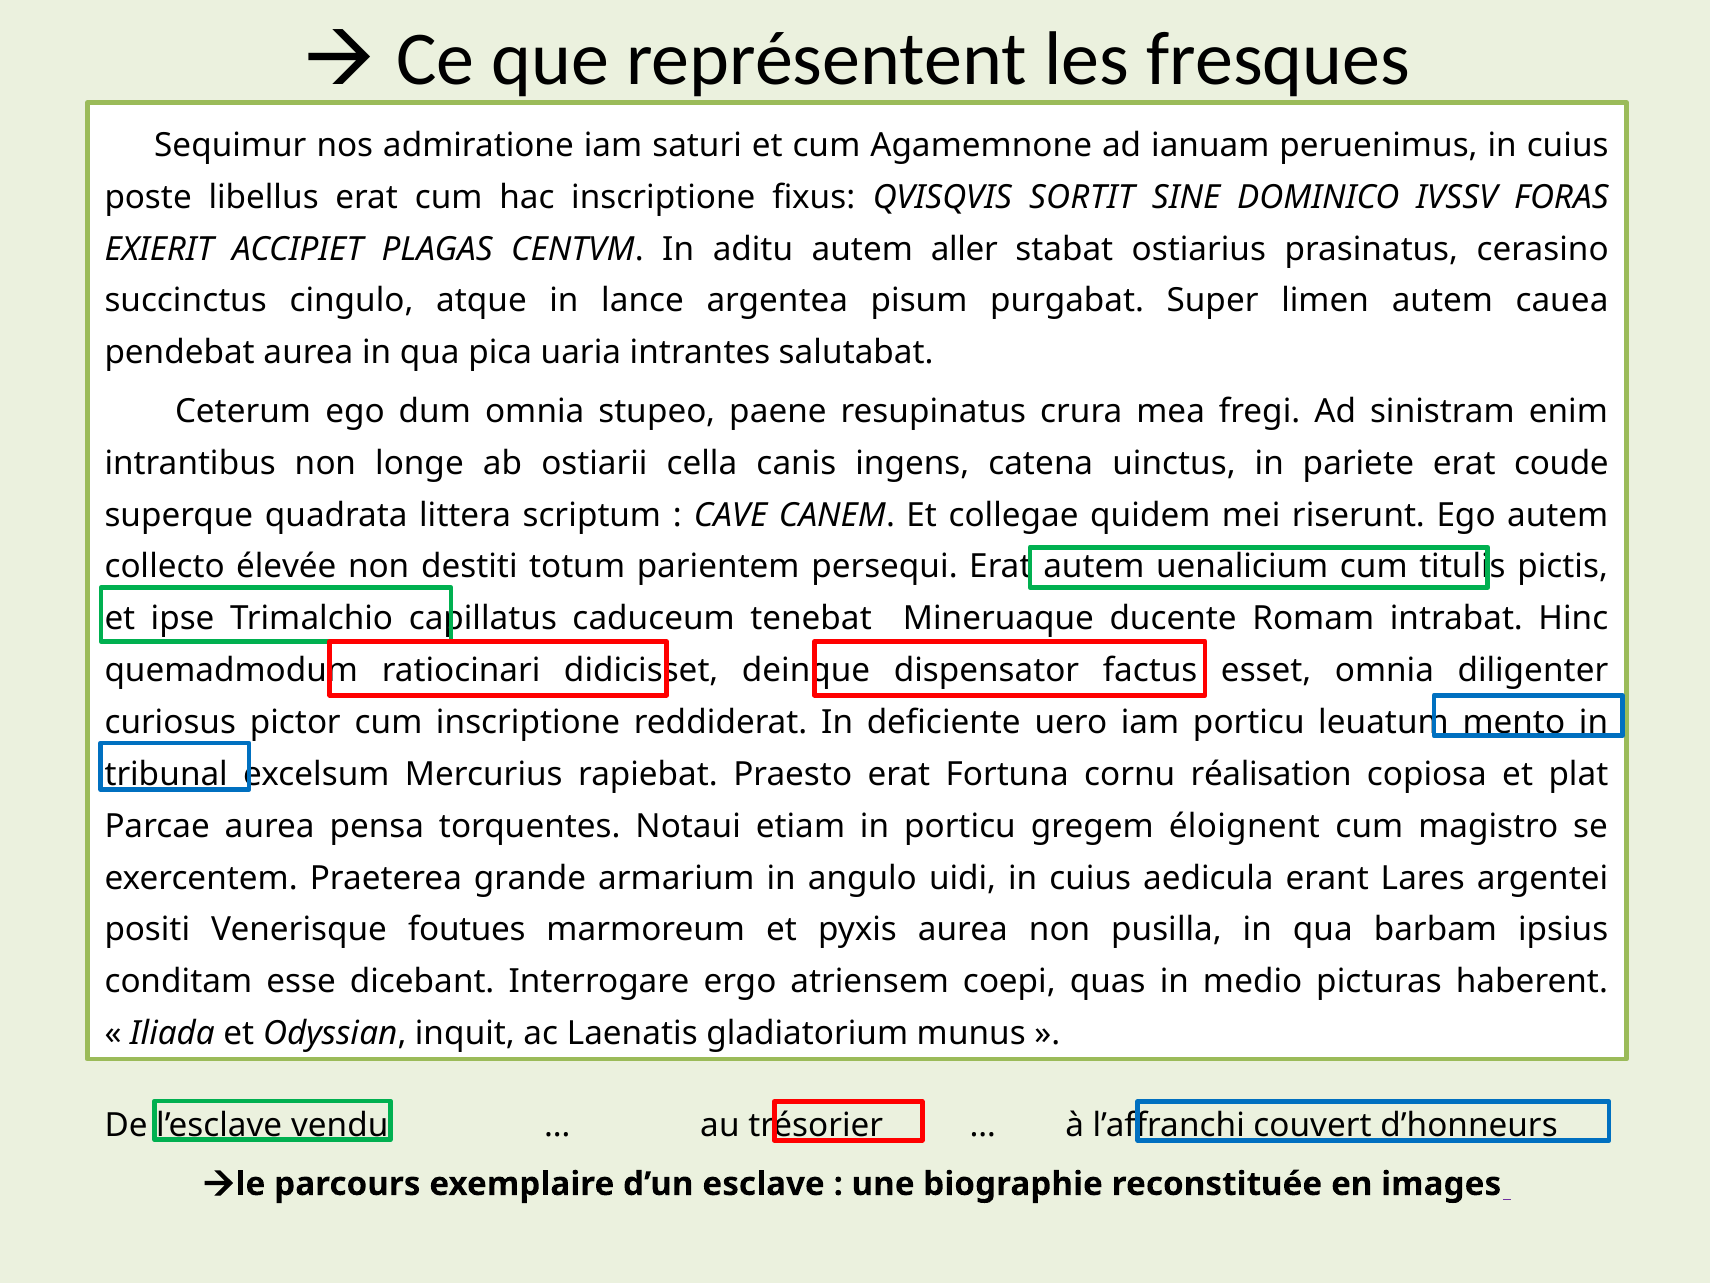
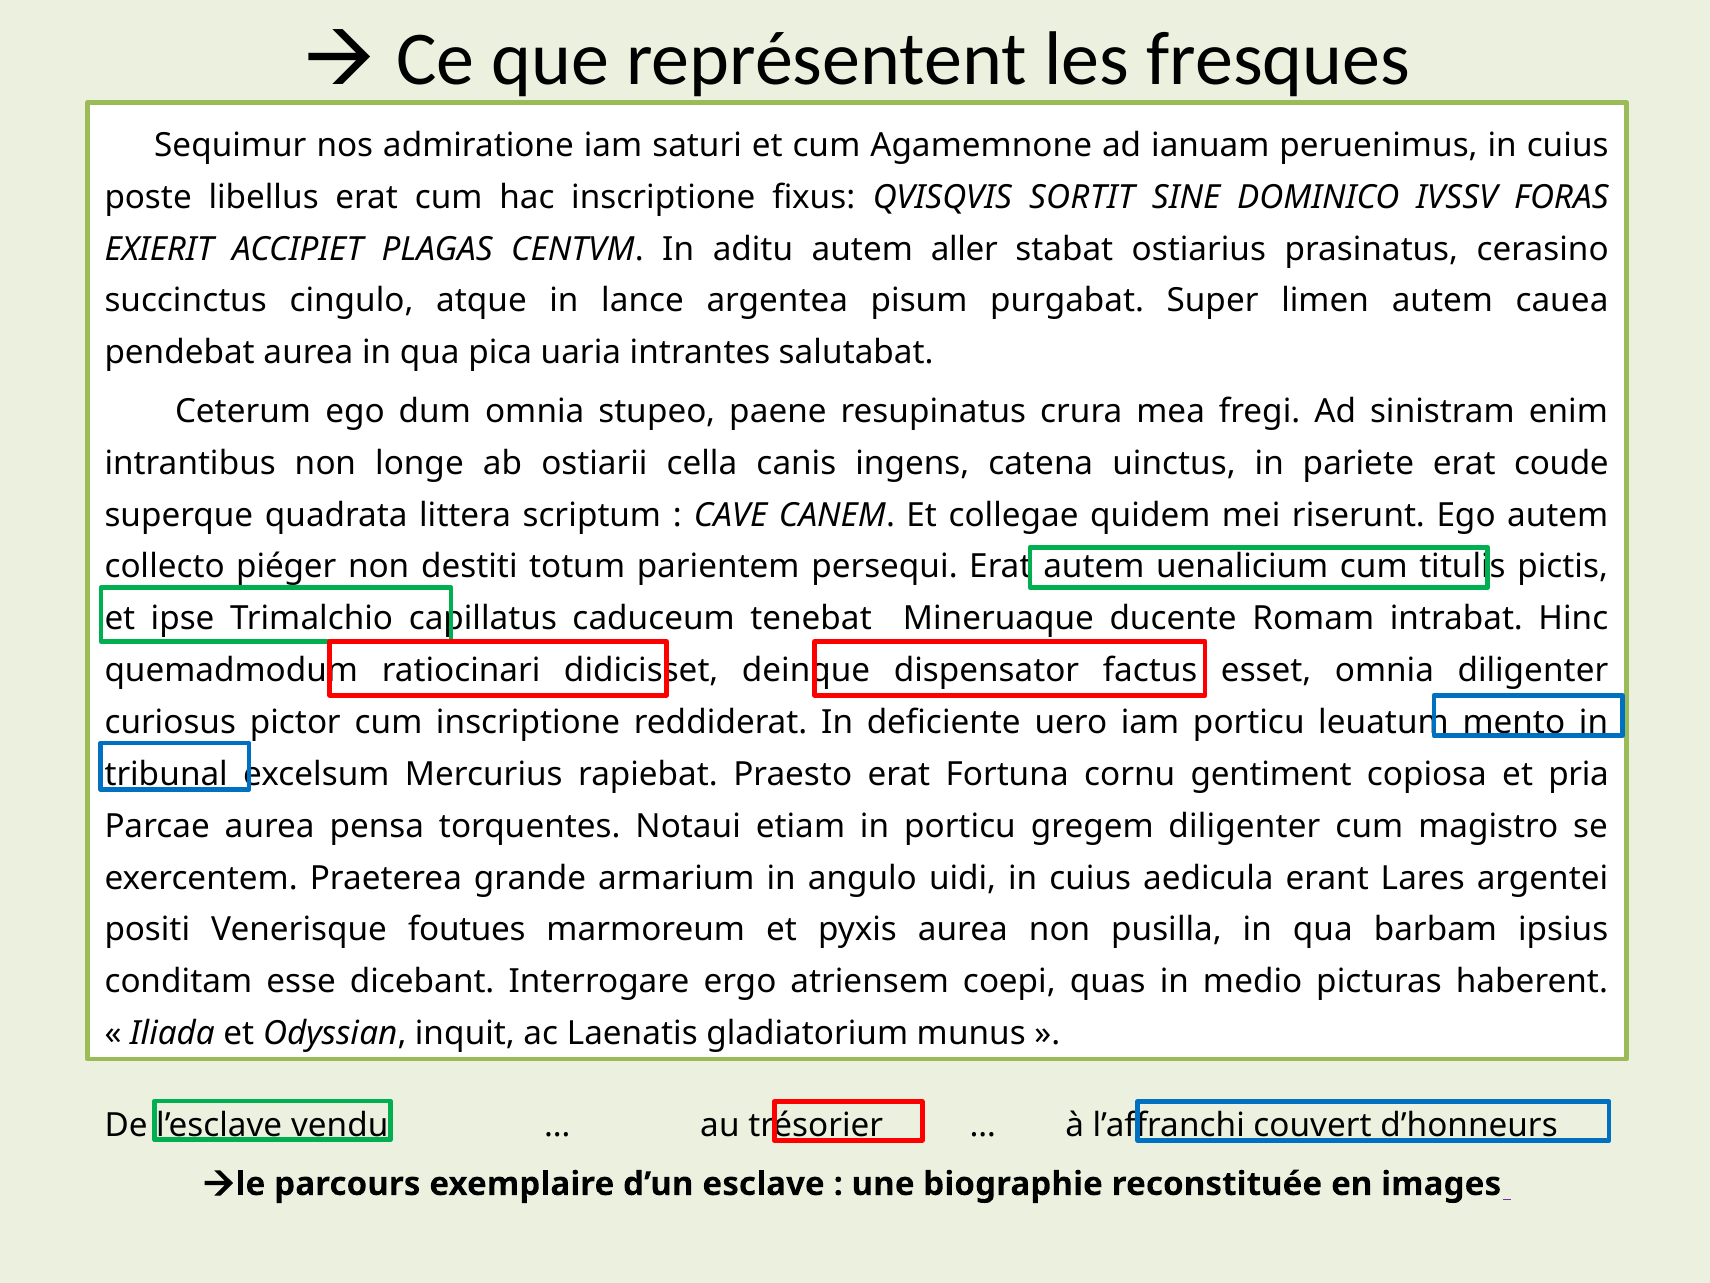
élevée: élevée -> piéger (286, 567)
réalisation: réalisation -> gentiment (1271, 774)
plat: plat -> pria (1579, 774)
gregem éloignent: éloignent -> diligenter (1244, 826)
